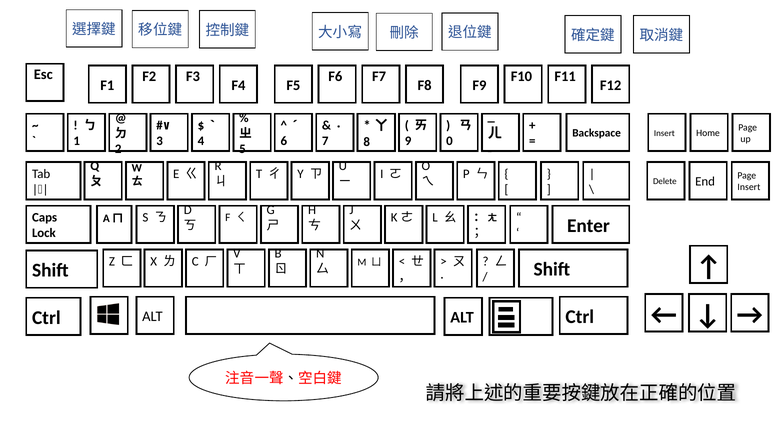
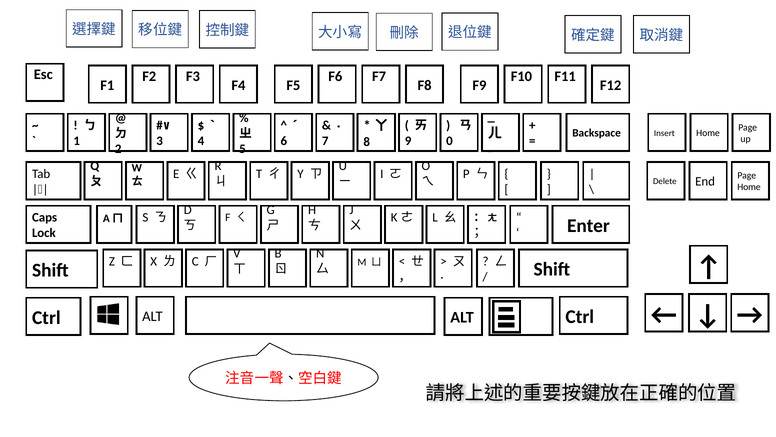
Insert: Insert -> Home (749, 187)
